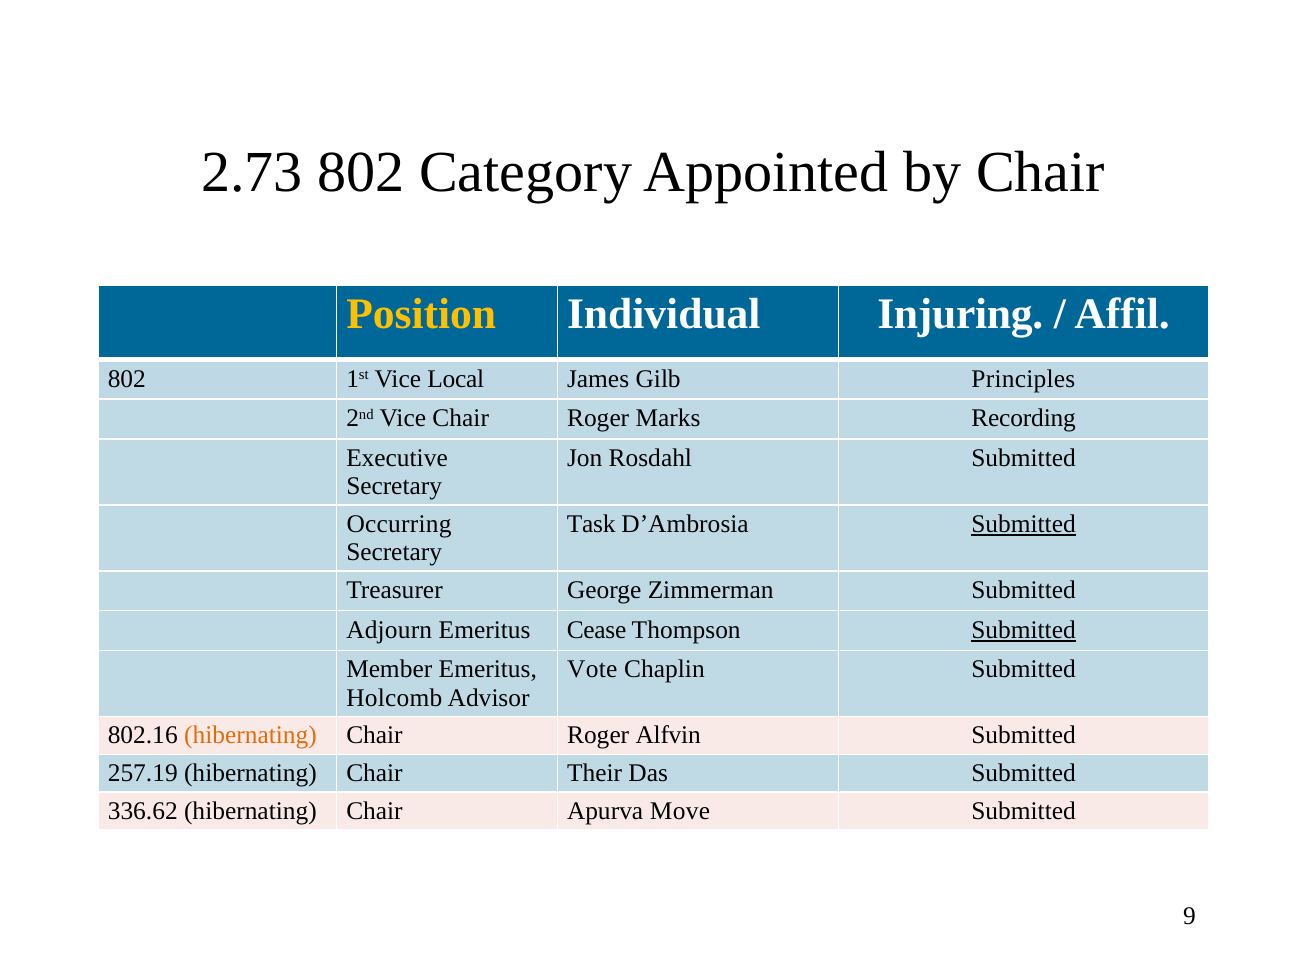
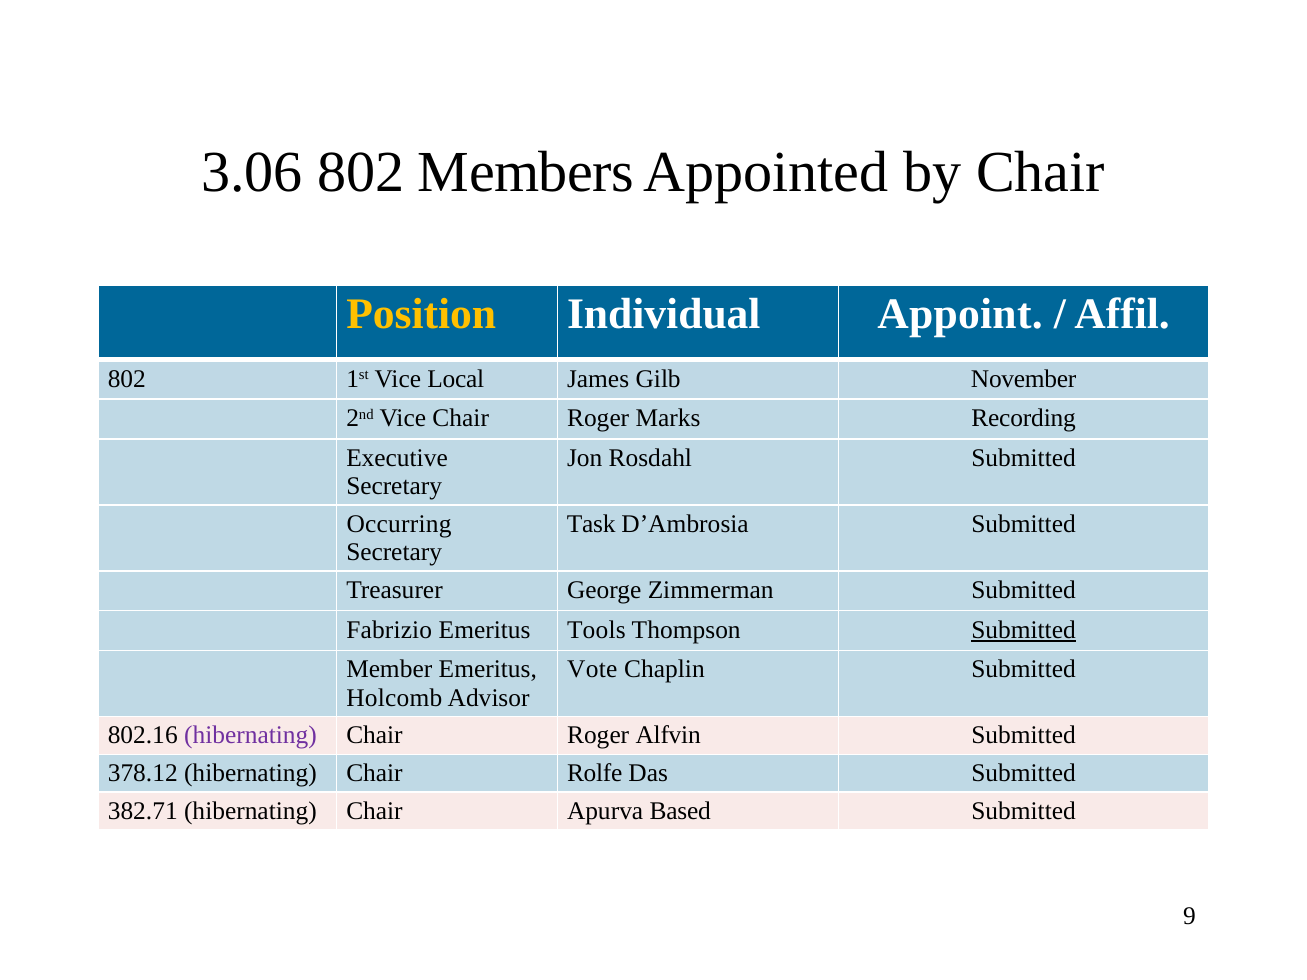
2.73: 2.73 -> 3.06 (252, 173)
Category: Category -> Members (526, 173)
Injuring: Injuring -> Appoint (960, 315)
Principles: Principles -> November (1024, 379)
Submitted underline: present -> none (1024, 524)
Adjourn: Adjourn -> Fabrizio (389, 630)
Cease: Cease -> Tools (596, 630)
hibernating colour: orange -> purple (250, 736)
257.19: 257.19 -> 378.12 (143, 774)
Their: Their -> Rolfe (595, 774)
336.62: 336.62 -> 382.71 (143, 812)
Move: Move -> Based (680, 812)
